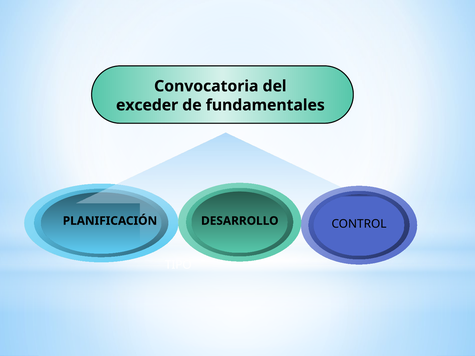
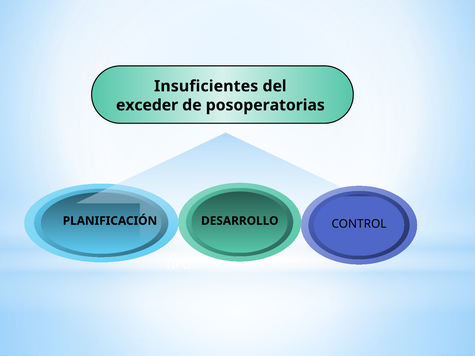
Convocatoria: Convocatoria -> Insuficientes (206, 86)
fundamentales: fundamentales -> posoperatorias (265, 105)
